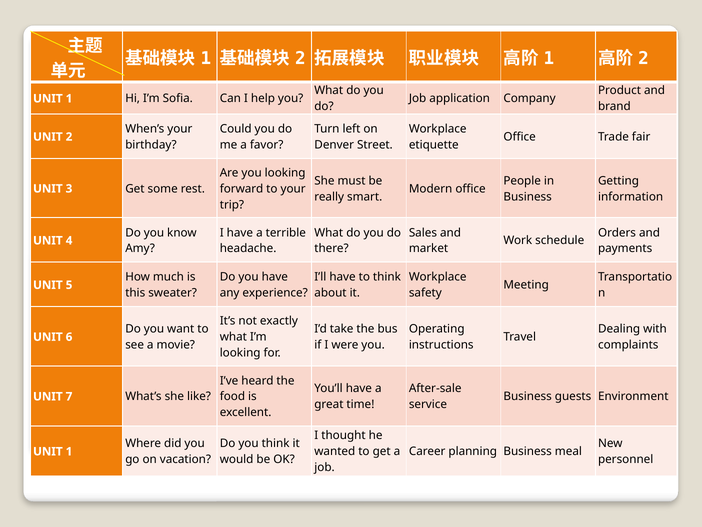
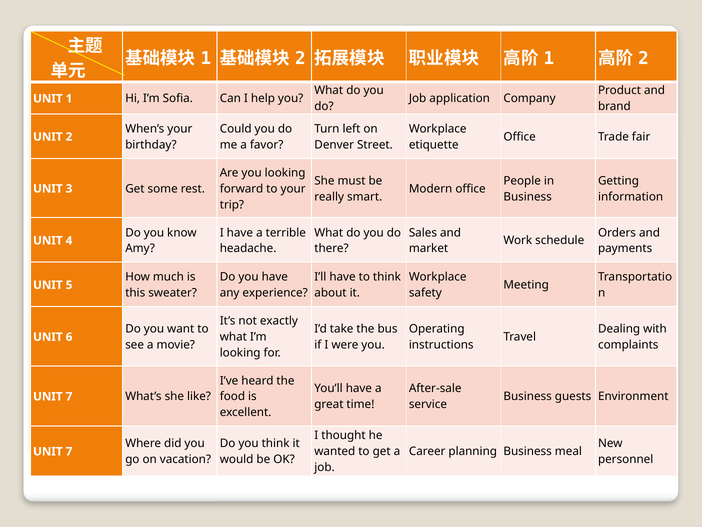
1: 1 -> 7 (69, 451)
